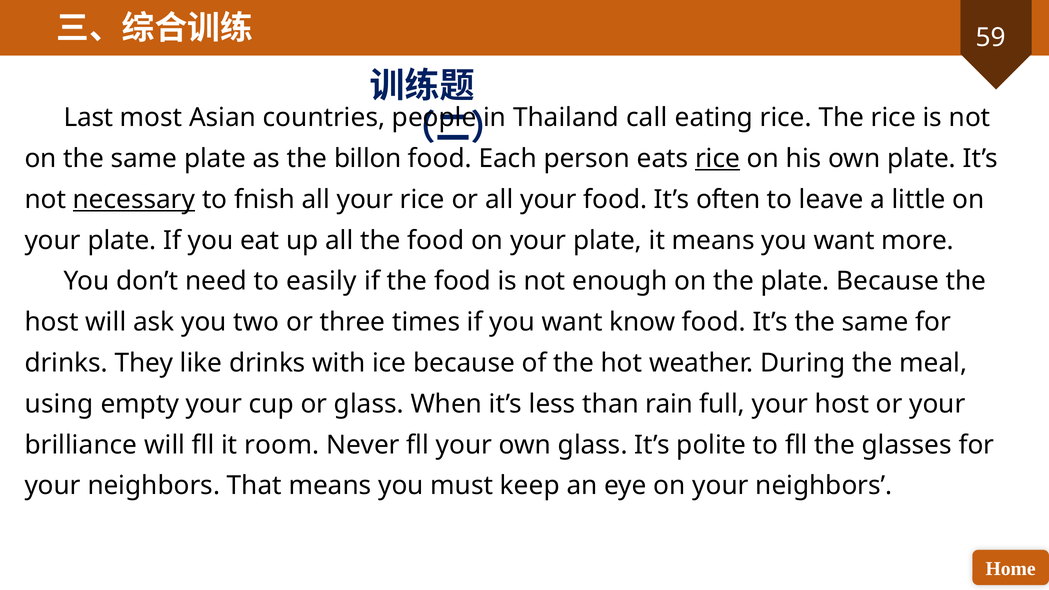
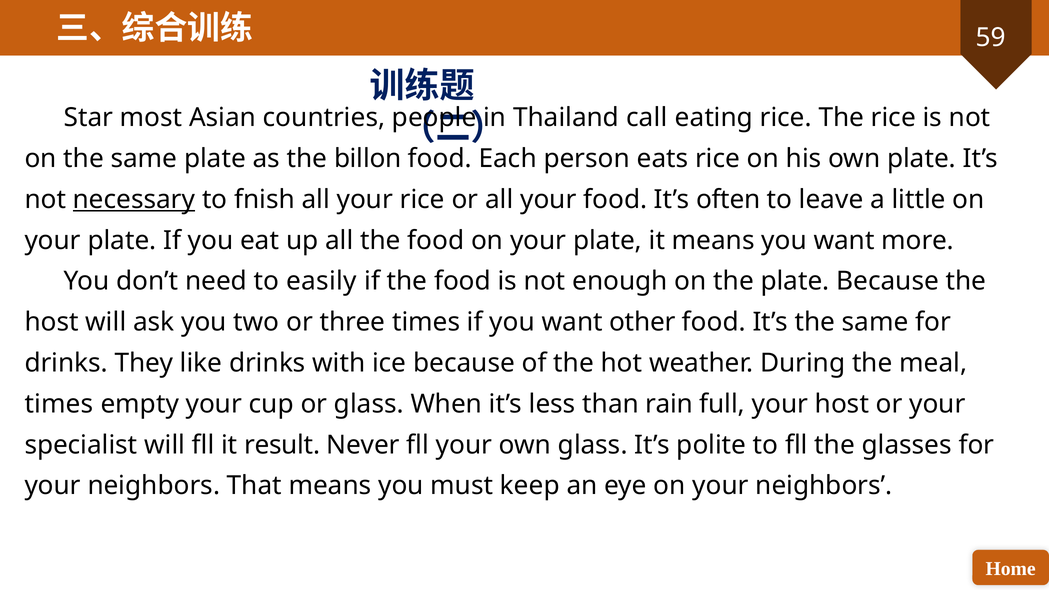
Last: Last -> Star (88, 118)
rice underline: present -> none (718, 159)
know: know -> other (642, 322)
using: using -> times (59, 404)
brilliance: brilliance -> specialist (81, 445)
room: room -> result (282, 445)
